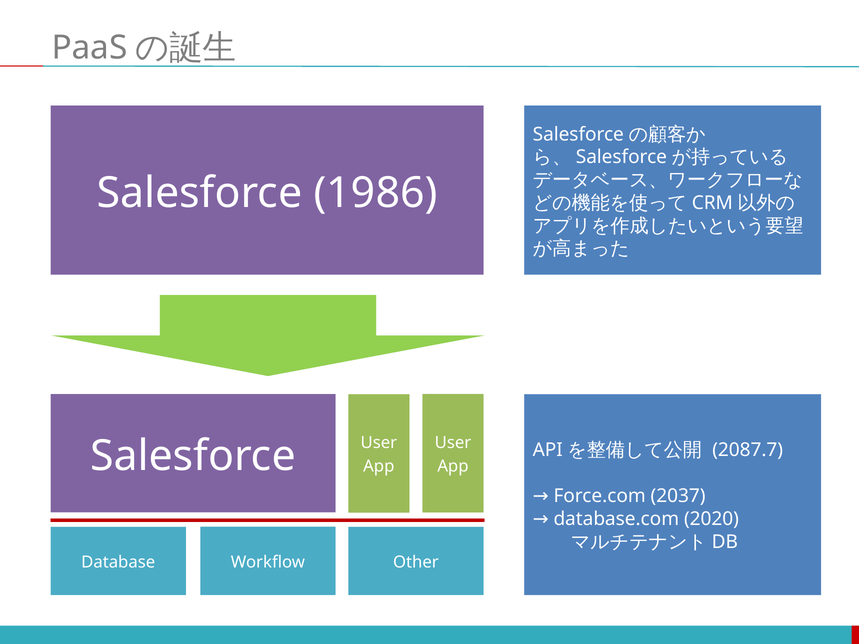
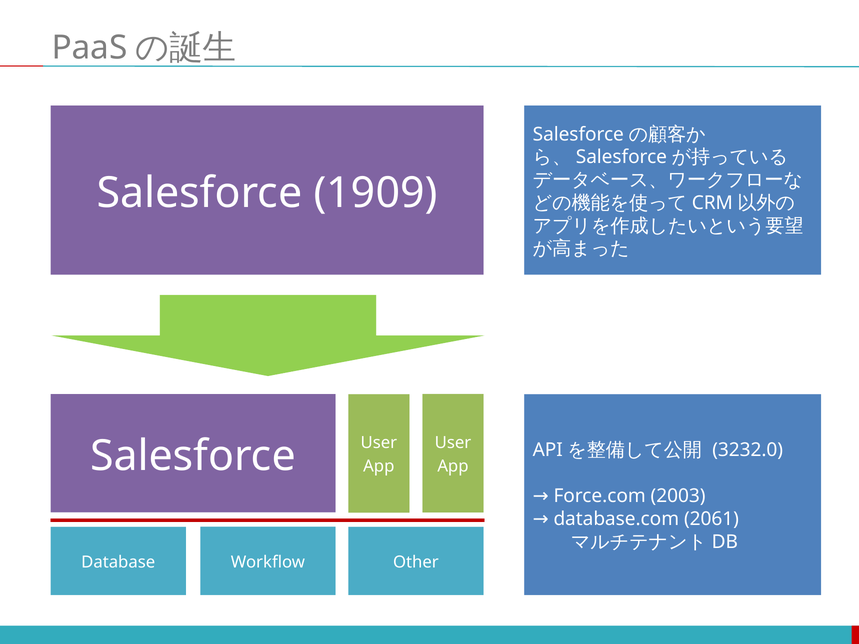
1986: 1986 -> 1909 (376, 193)
2087.7: 2087.7 -> 3232.0 (748, 450)
2037: 2037 -> 2003 (678, 496)
2020: 2020 -> 2061 (711, 519)
